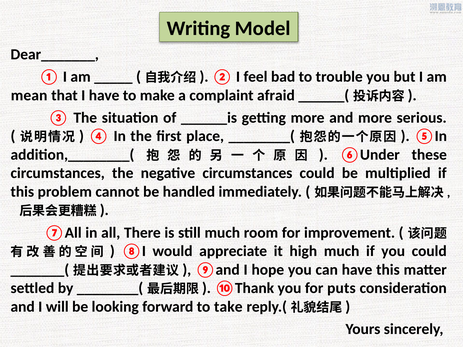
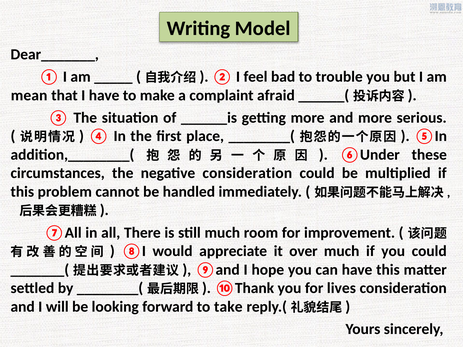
negative circumstances: circumstances -> consideration (247, 173)
high: high -> over (303, 251)
puts: puts -> lives (341, 288)
